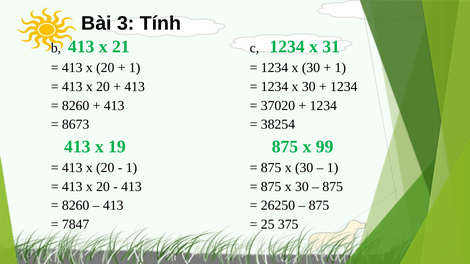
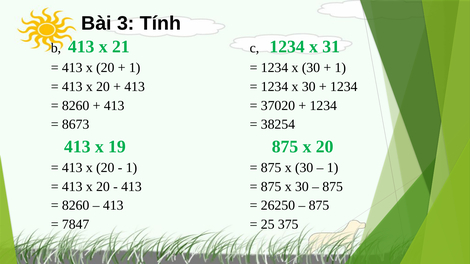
875 x 99: 99 -> 20 (325, 147)
